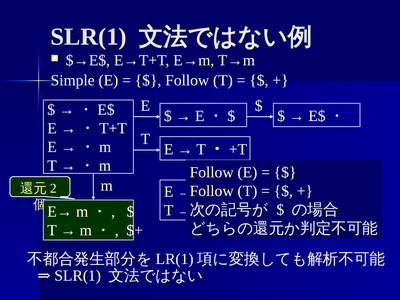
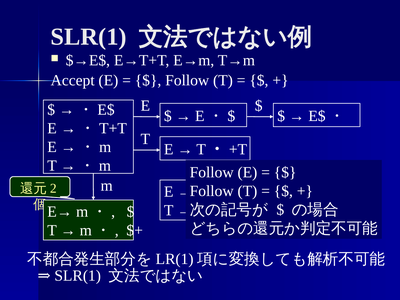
Simple: Simple -> Accept (73, 80)
